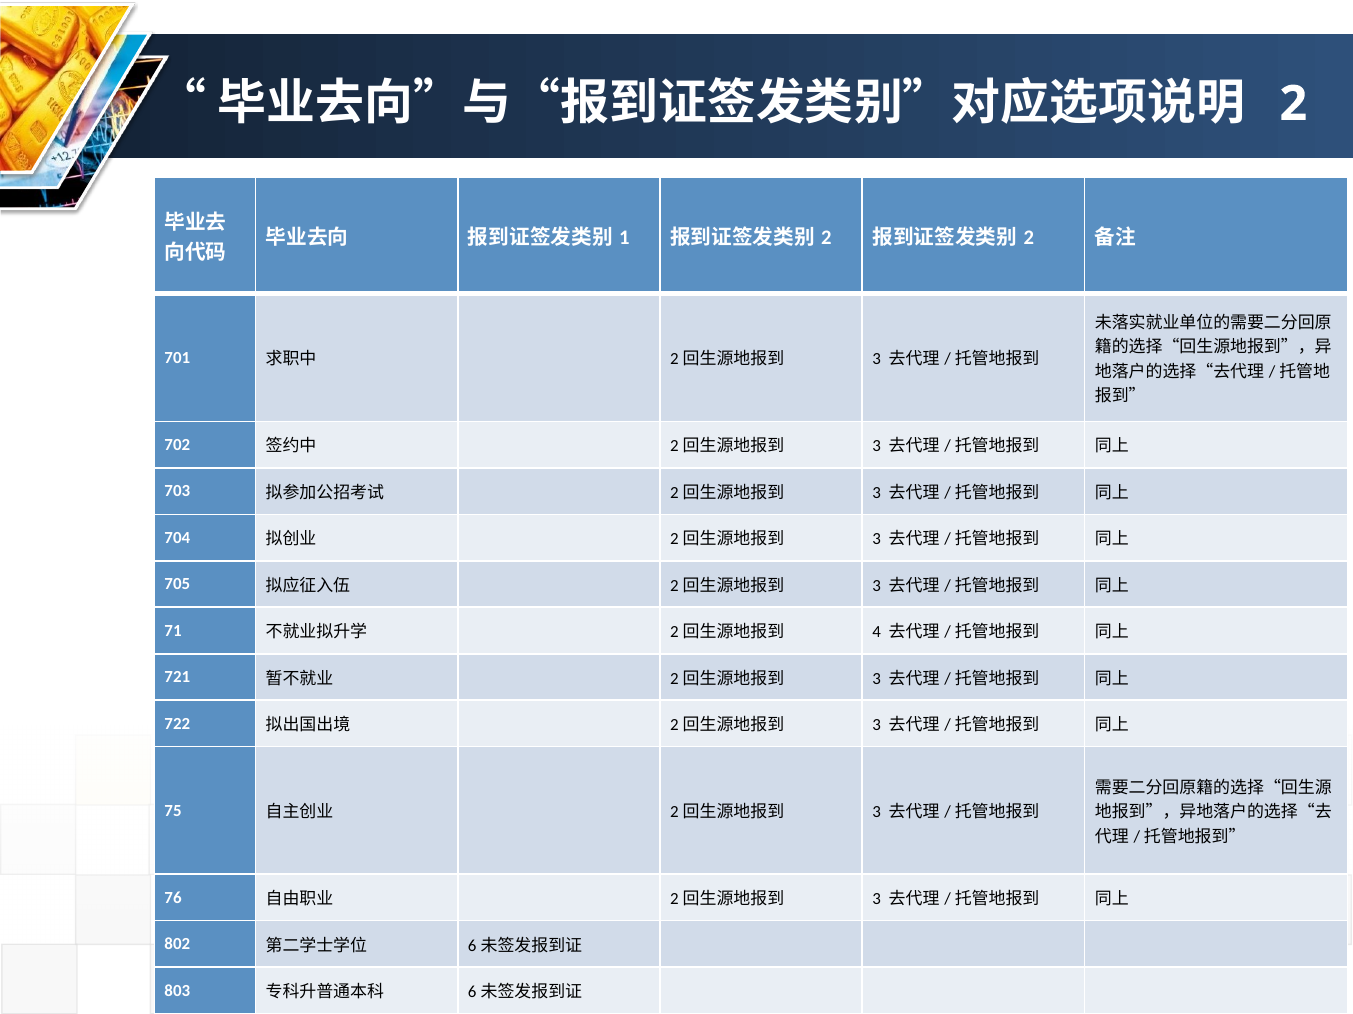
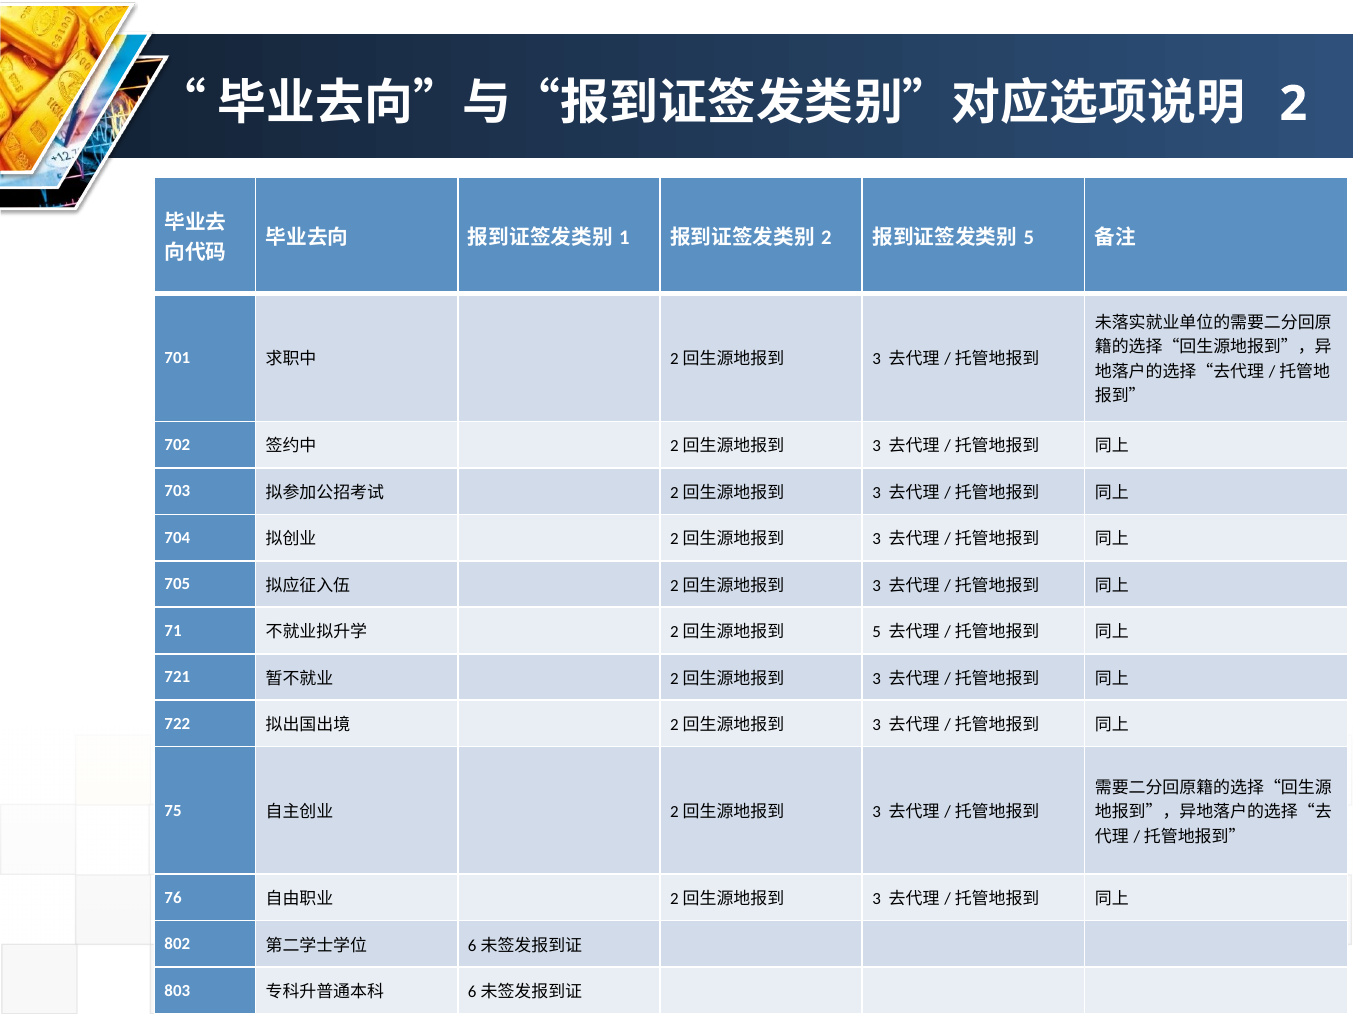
2: 2 -> 5 (1029, 238)
4: 4 -> 5 (877, 633)
